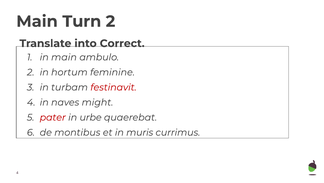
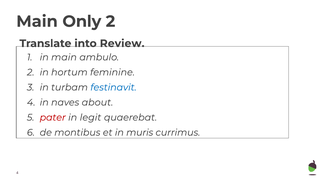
Turn: Turn -> Only (82, 21)
Correct: Correct -> Review (122, 43)
festinavit colour: red -> blue (113, 87)
might: might -> about (97, 102)
urbe: urbe -> legit (91, 117)
